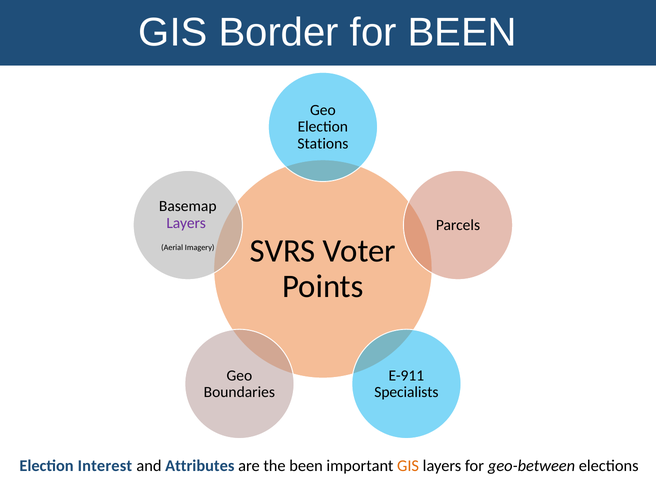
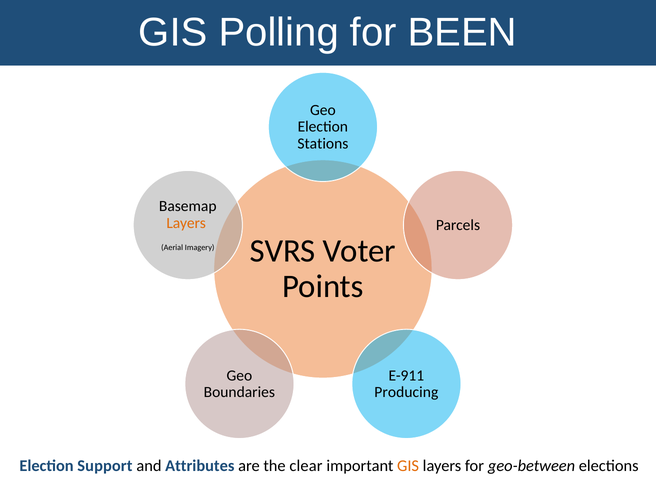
Border: Border -> Polling (279, 33)
Layers colour: purple -> orange (186, 223)
Specialists: Specialists -> Producing (406, 392)
Interest: Interest -> Support (105, 466)
the been: been -> clear (306, 466)
